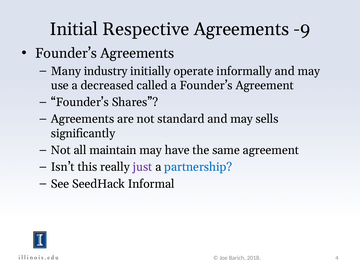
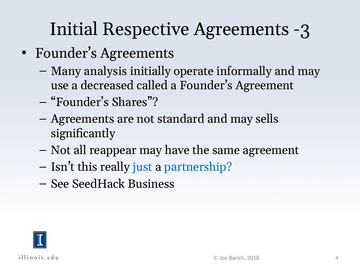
-9: -9 -> -3 (302, 29)
industry: industry -> analysis (106, 71)
maintain: maintain -> reappear (113, 150)
just colour: purple -> blue (143, 167)
Informal: Informal -> Business (151, 184)
